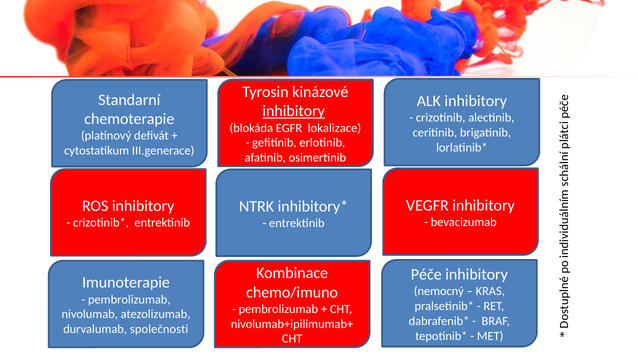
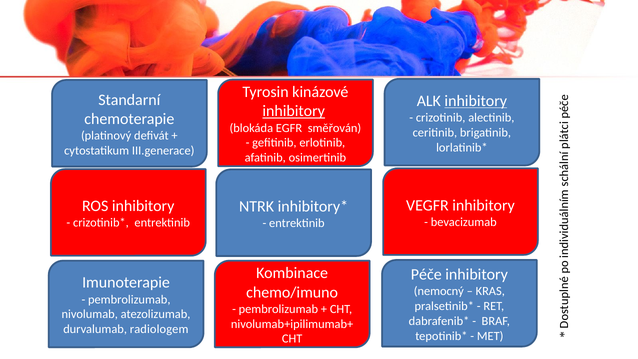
inhibitory underline: none -> present (476, 101)
lokalizace: lokalizace -> směřován (334, 128)
společnosti: společnosti -> radiologem (159, 329)
